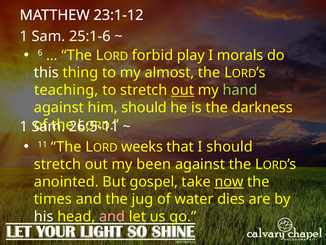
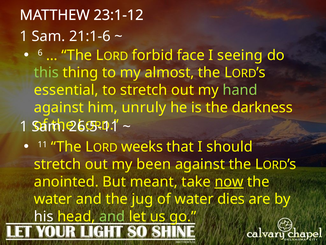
25:1-6: 25:1-6 -> 21:1-6 (90, 36)
play: play -> face (191, 55)
morals: morals -> seeing (240, 55)
this colour: white -> light green (46, 73)
teaching: teaching -> essential (66, 90)
out underline: present -> none (183, 90)
him should: should -> unruly (144, 107)
gospel: gospel -> meant (154, 181)
times: times -> water (53, 199)
and colour: pink -> light green (112, 216)
